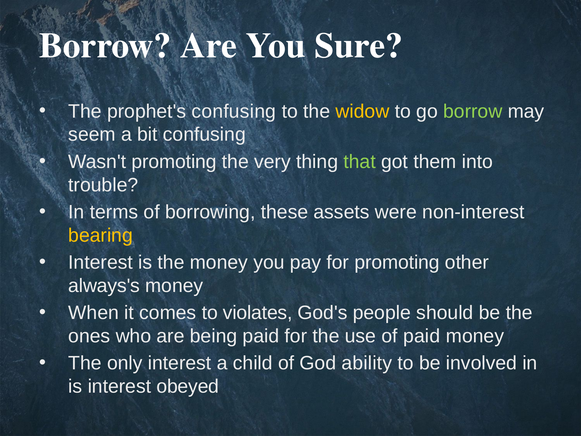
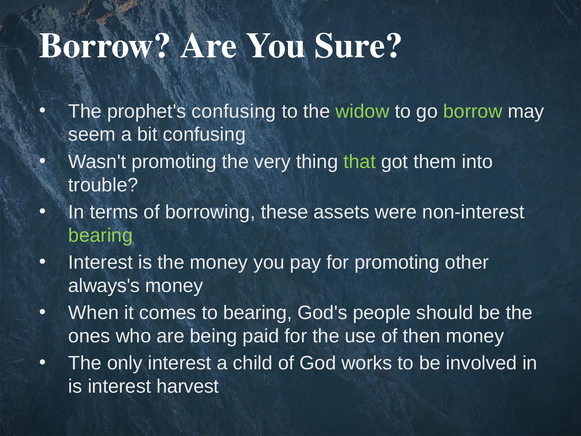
widow colour: yellow -> light green (362, 111)
bearing colour: yellow -> light green (101, 235)
to violates: violates -> bearing (258, 313)
of paid: paid -> then (422, 336)
ability: ability -> works (367, 363)
obeyed: obeyed -> harvest (188, 386)
